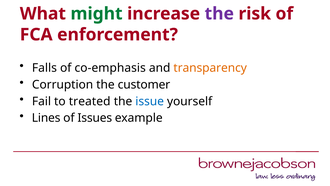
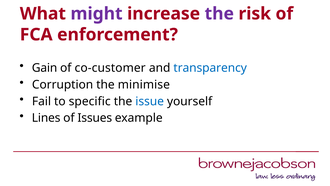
might colour: green -> purple (97, 14)
Falls: Falls -> Gain (45, 68)
co-emphasis: co-emphasis -> co-customer (110, 68)
transparency colour: orange -> blue (210, 68)
customer: customer -> minimise (144, 84)
treated: treated -> specific (90, 101)
